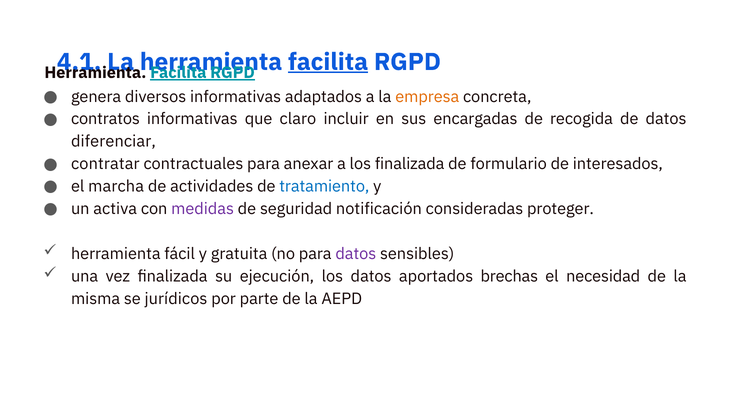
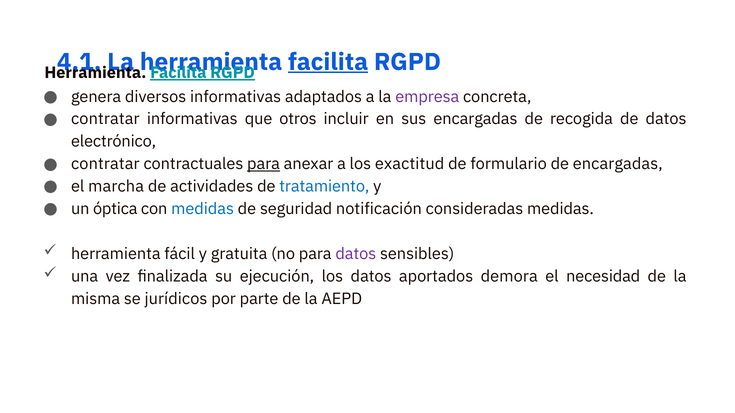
empresa colour: orange -> purple (427, 97)
contratos: contratos -> contratar (105, 119)
claro: claro -> otros (298, 119)
diferenciar: diferenciar -> electrónico (114, 142)
para underline: none -> present (264, 164)
los finalizada: finalizada -> exactitud (410, 164)
de interesados: interesados -> encargadas (618, 164)
activa: activa -> óptica (115, 209)
medidas colour: purple -> blue (203, 209)
consideradas proteger: proteger -> medidas (560, 209)
brechas: brechas -> demora (509, 277)
